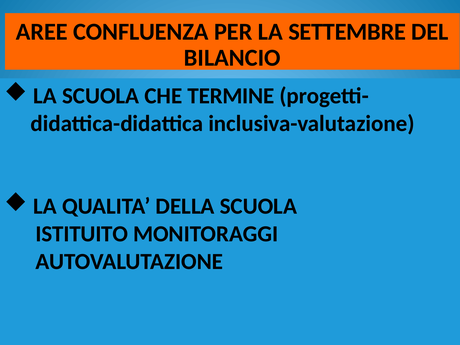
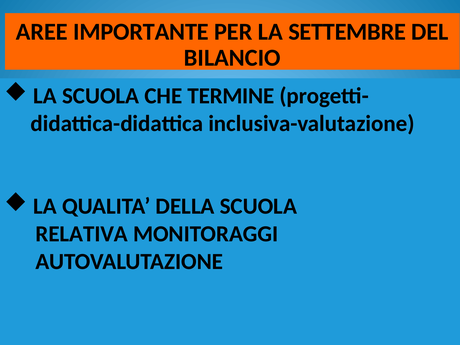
CONFLUENZA: CONFLUENZA -> IMPORTANTE (141, 32)
ISTITUITO: ISTITUITO -> RELATIVA (82, 234)
